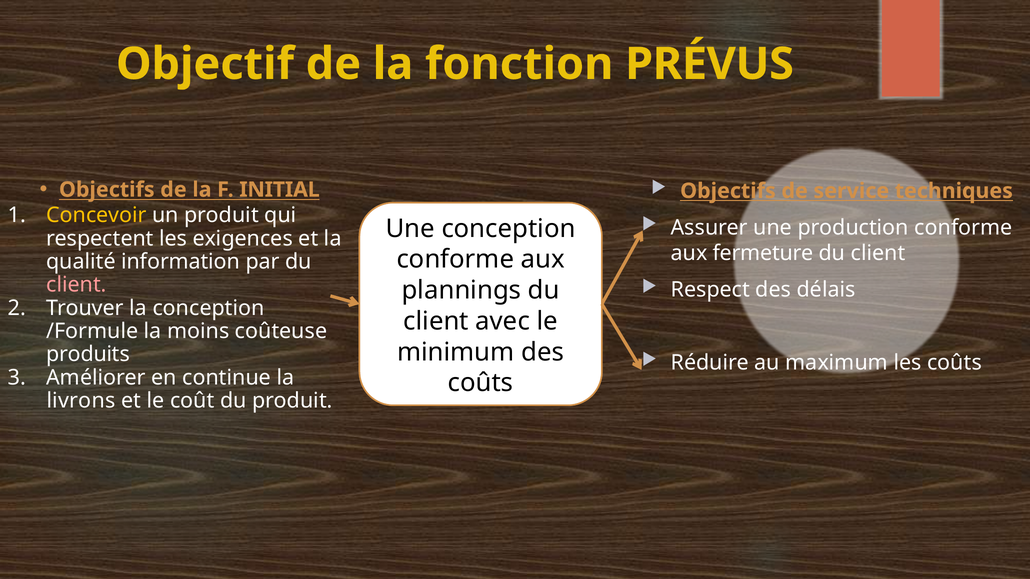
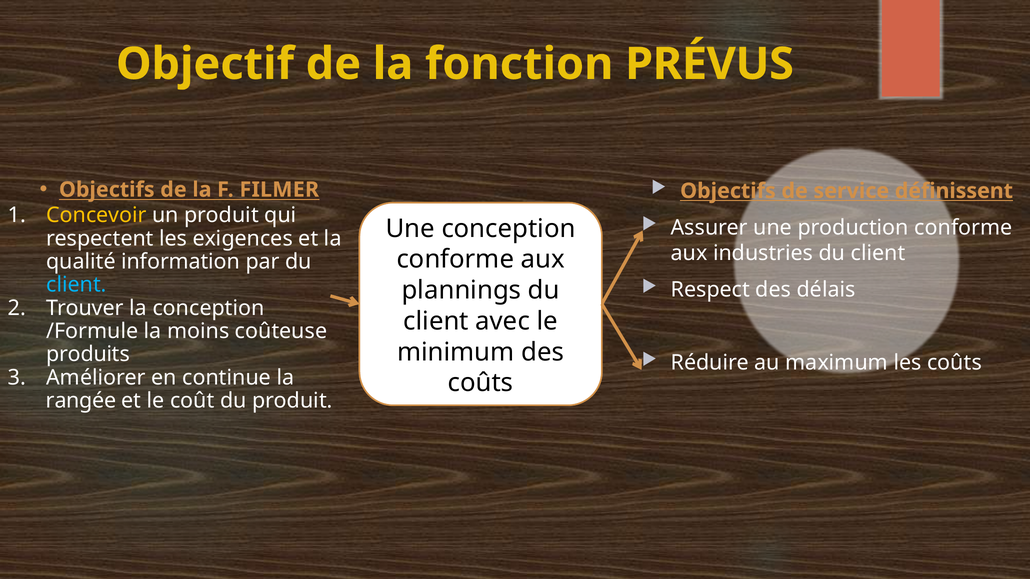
INITIAL: INITIAL -> FILMER (279, 190)
techniques: techniques -> définissent (954, 191)
fermeture: fermeture -> industries (763, 253)
client colour: pink -> light blue (76, 285)
livrons: livrons -> rangée (81, 401)
